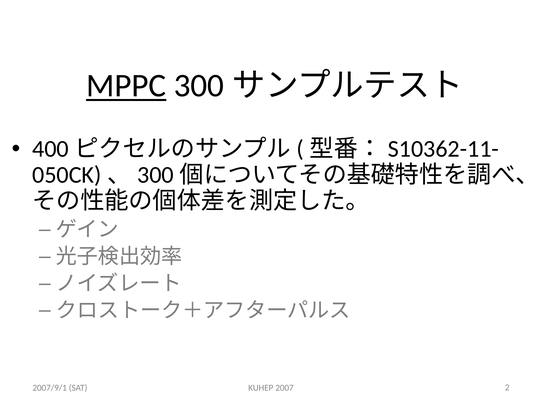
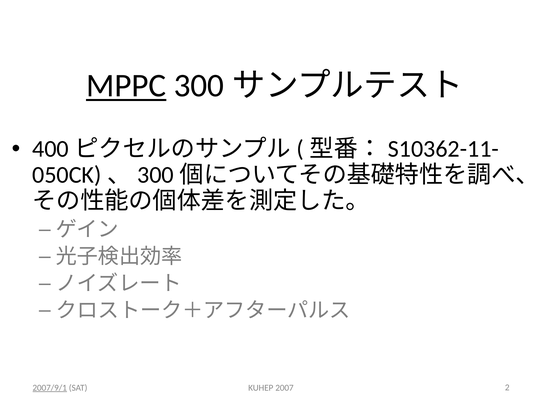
2007/9/1 underline: none -> present (50, 388)
